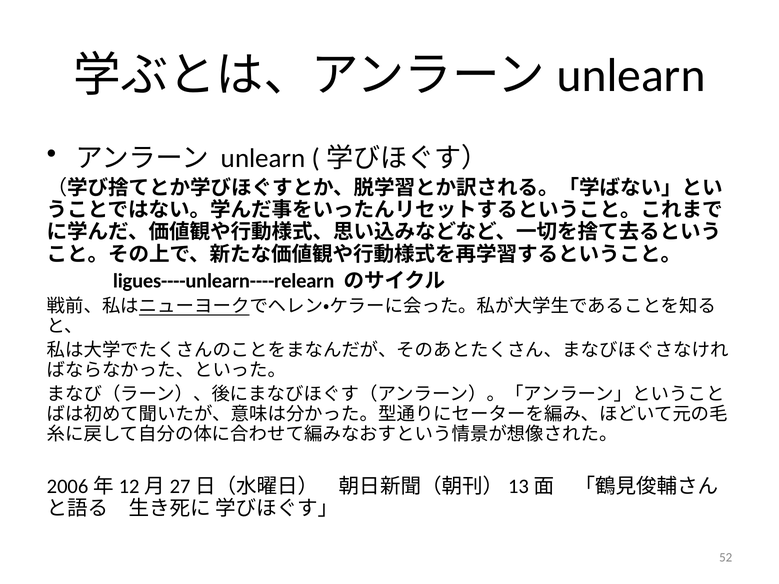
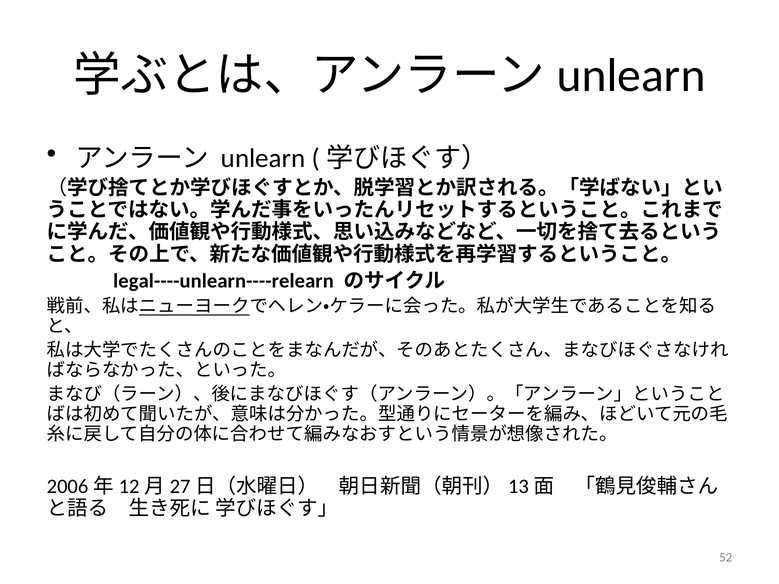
ligues----unlearn----relearn: ligues----unlearn----relearn -> legal----unlearn----relearn (223, 281)
